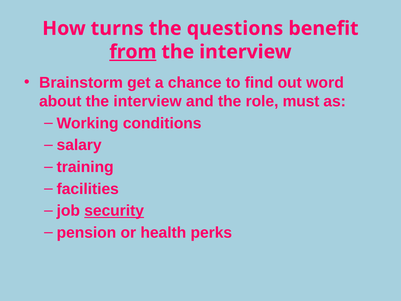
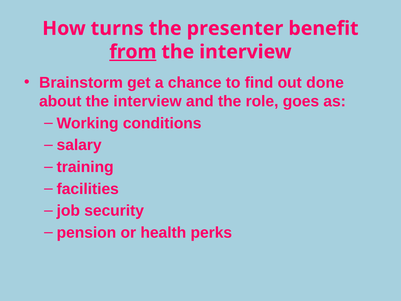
questions: questions -> presenter (235, 28)
word: word -> done (325, 83)
must: must -> goes (301, 101)
security underline: present -> none (114, 211)
